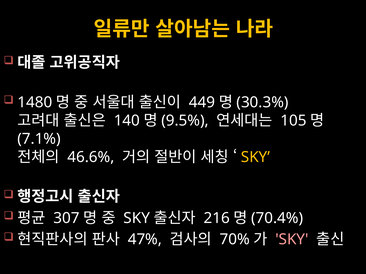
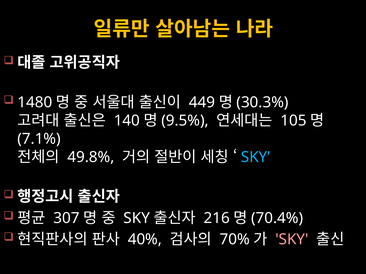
46.6%: 46.6% -> 49.8% (91, 157)
SKY colour: yellow -> light blue (255, 157)
47%: 47% -> 40% (145, 240)
